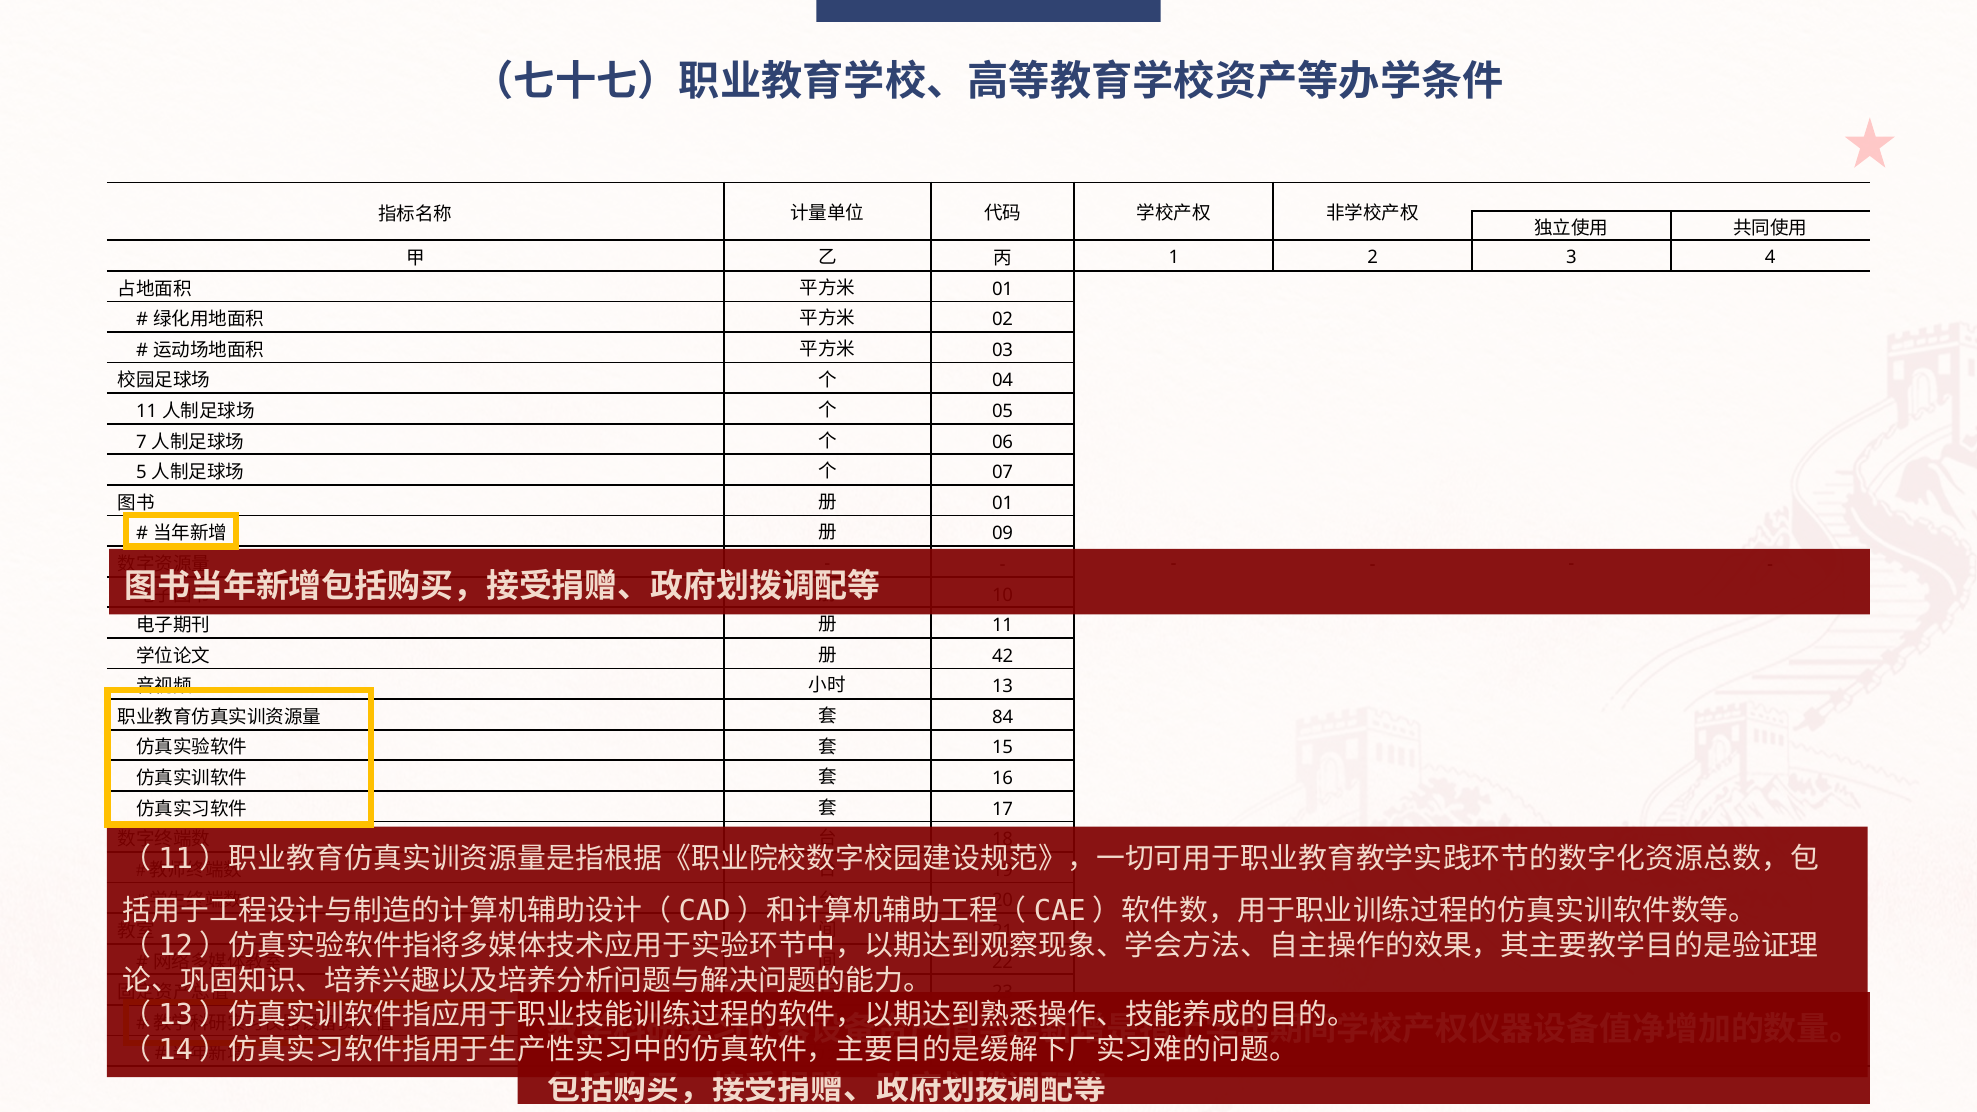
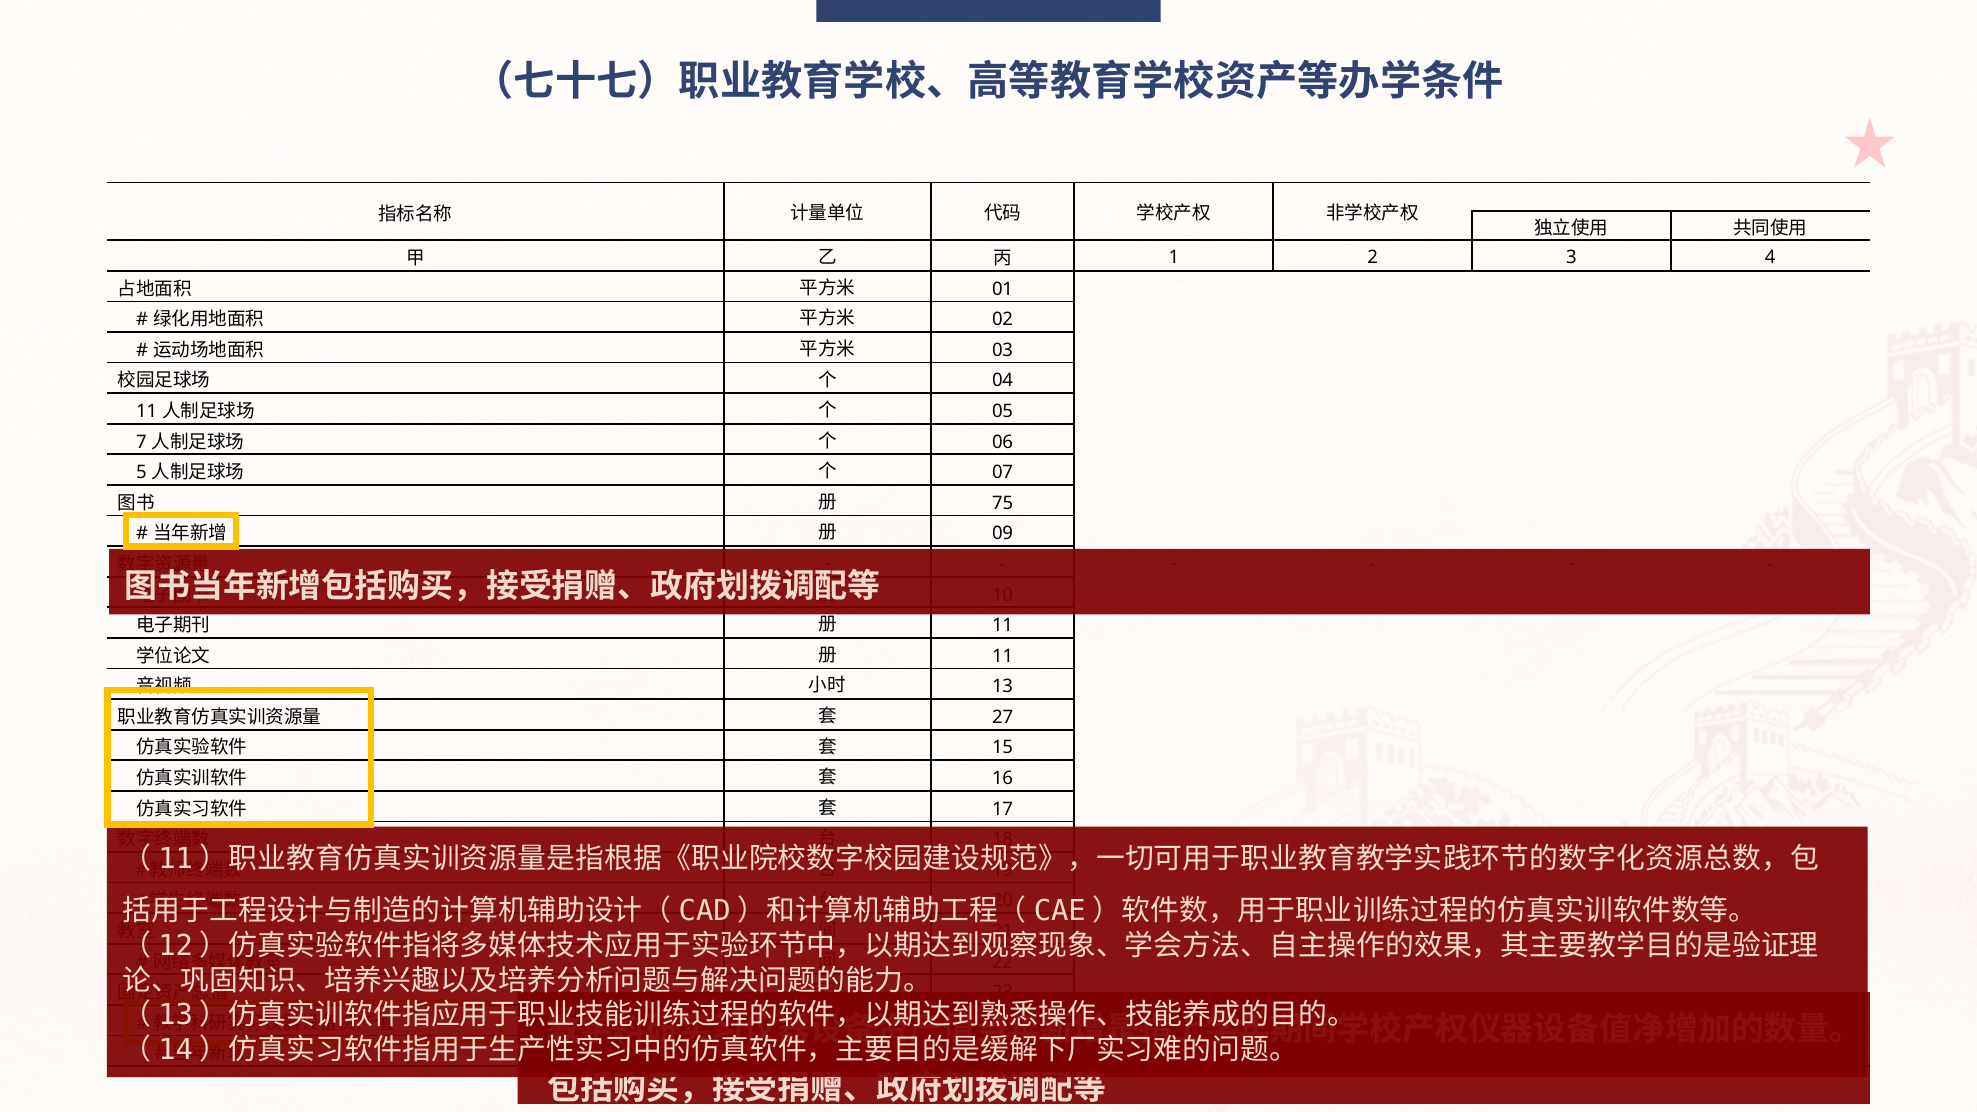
01: 01 -> 75 (1003, 503)
42: 42 -> 11 (1003, 656)
84: 84 -> 27 (1003, 717)
